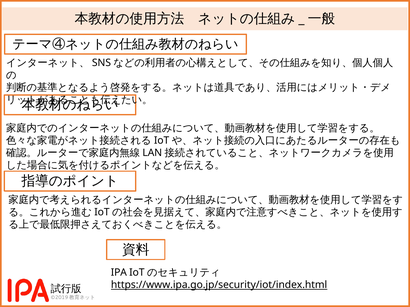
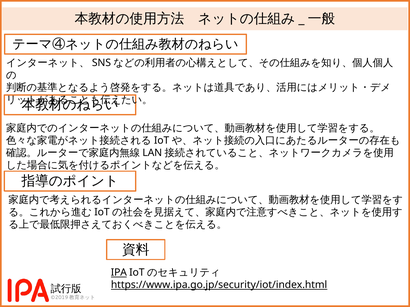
IPA underline: none -> present (119, 273)
